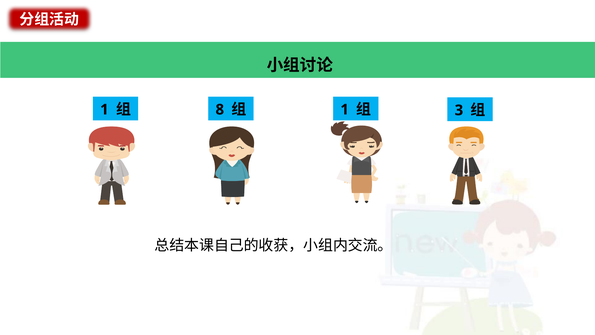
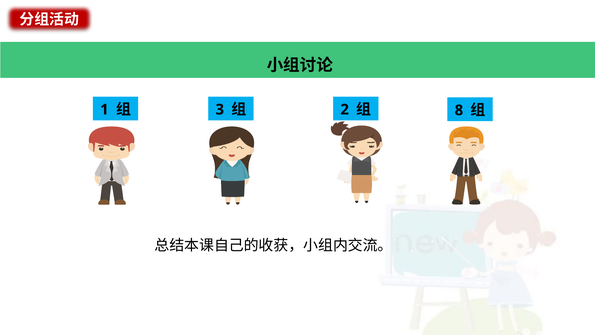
8: 8 -> 3 (220, 109)
1: 1 -> 2 (345, 109)
3: 3 -> 8 (459, 110)
